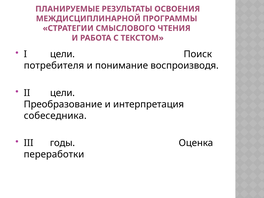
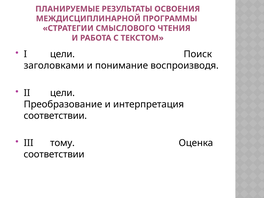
потребителя: потребителя -> заголовками (54, 66)
собеседника: собеседника -> соответствии (55, 116)
годы: годы -> тому (62, 143)
переработки: переработки -> соответствии (54, 154)
